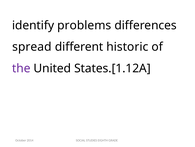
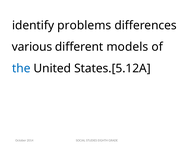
spread: spread -> various (32, 47)
historic: historic -> models (127, 47)
the colour: purple -> blue (21, 68)
States.[1.12A: States.[1.12A -> States.[5.12A (112, 68)
